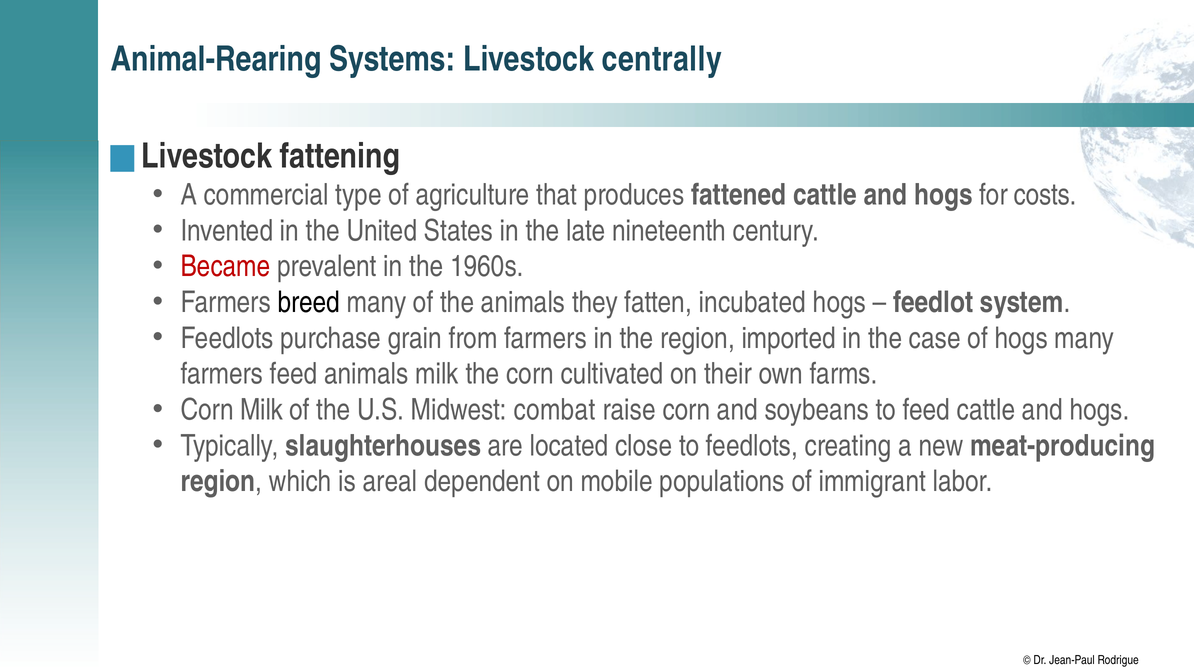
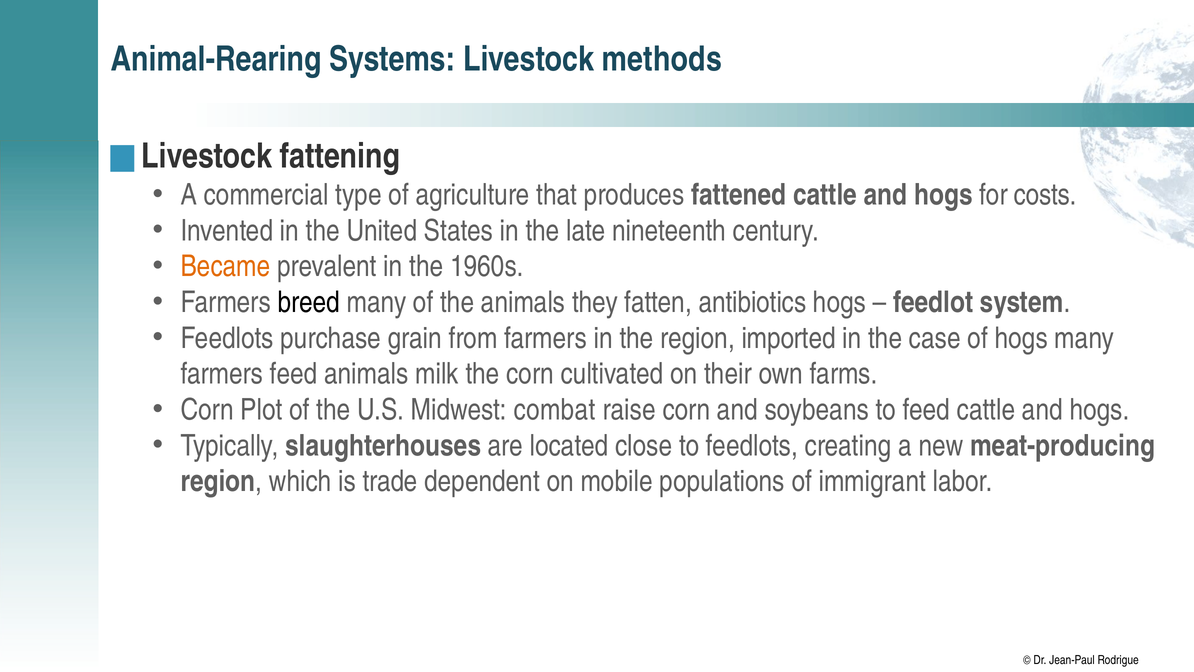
centrally: centrally -> methods (662, 59)
Became colour: red -> orange (225, 266)
incubated: incubated -> antibiotics (752, 302)
Corn Milk: Milk -> Plot (262, 410)
areal: areal -> trade (390, 481)
